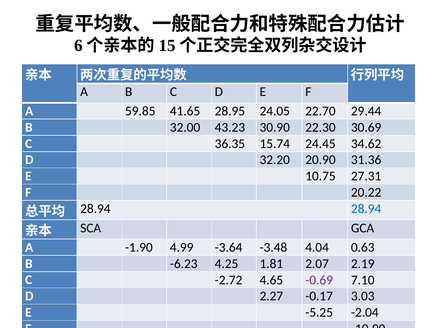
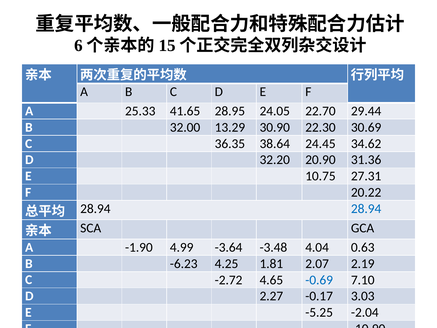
59.85: 59.85 -> 25.33 (140, 111)
43.23: 43.23 -> 13.29 (230, 127)
15.74: 15.74 -> 38.64 (275, 144)
-0.69 colour: purple -> blue (319, 280)
